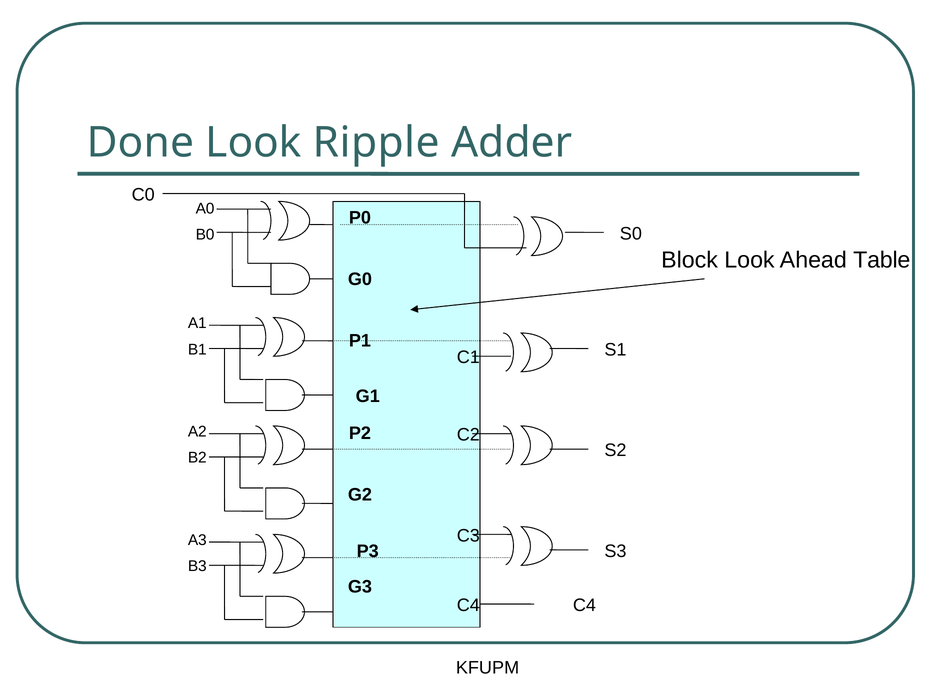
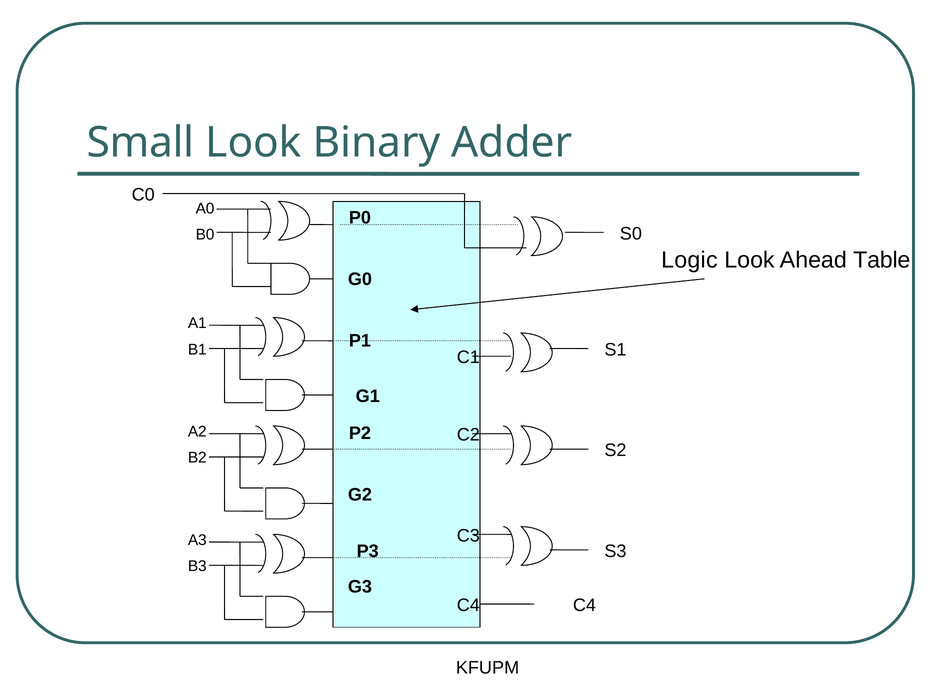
Done: Done -> Small (141, 143)
Ripple: Ripple -> Binary (377, 143)
Block: Block -> Logic (689, 260)
